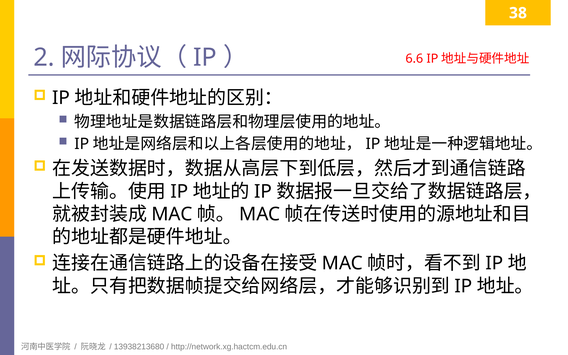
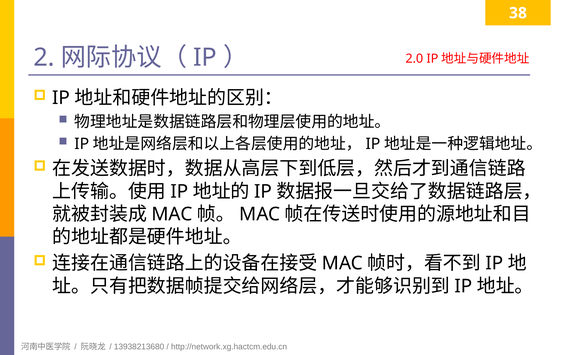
6.6: 6.6 -> 2.0 (414, 59)
